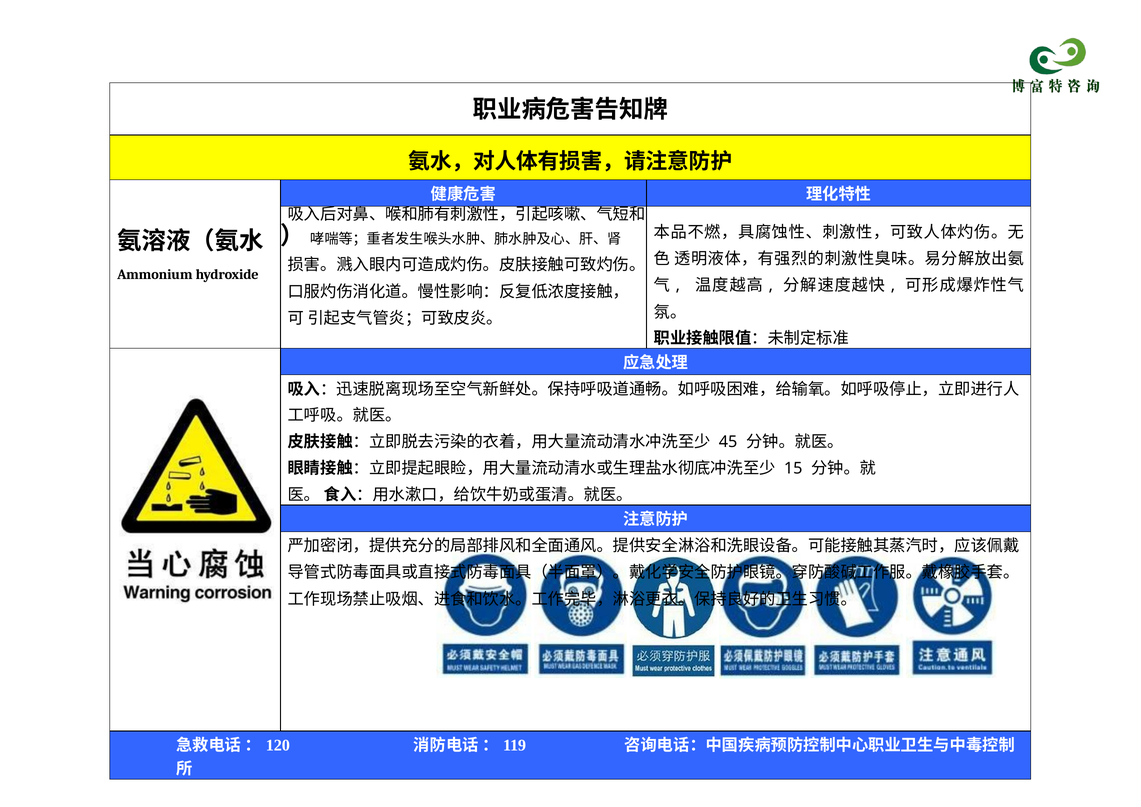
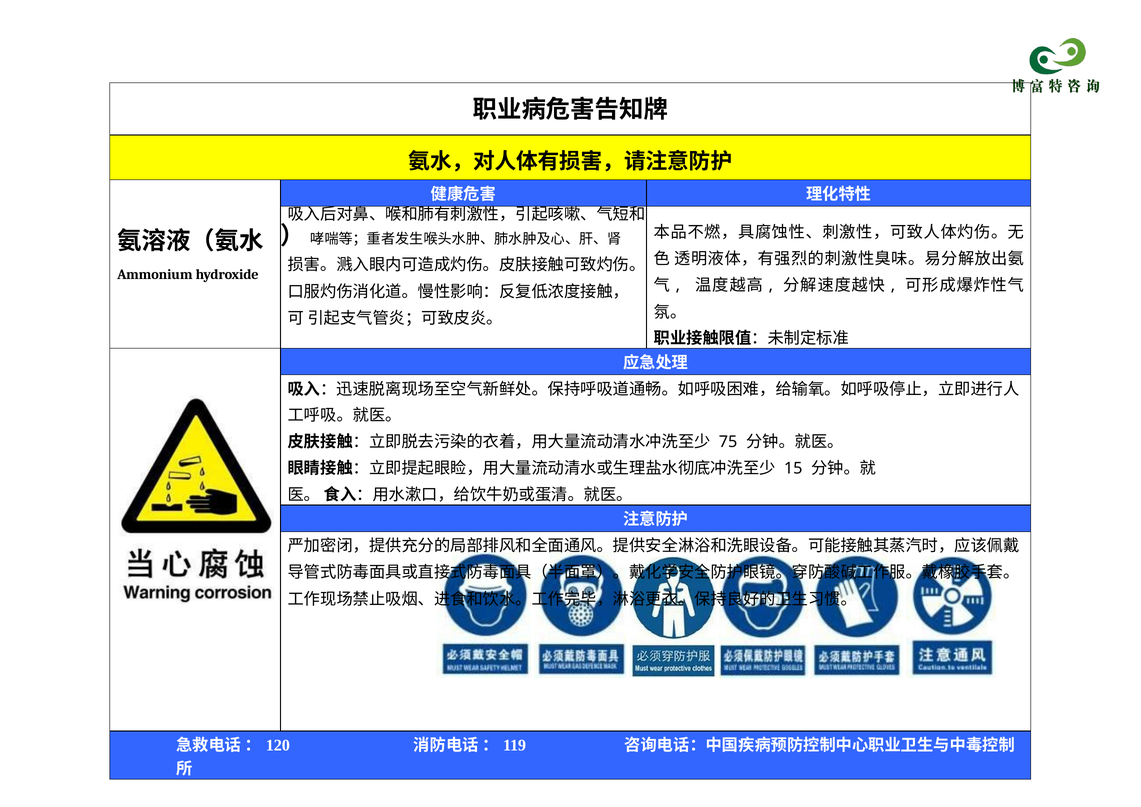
45: 45 -> 75 (728, 442)
